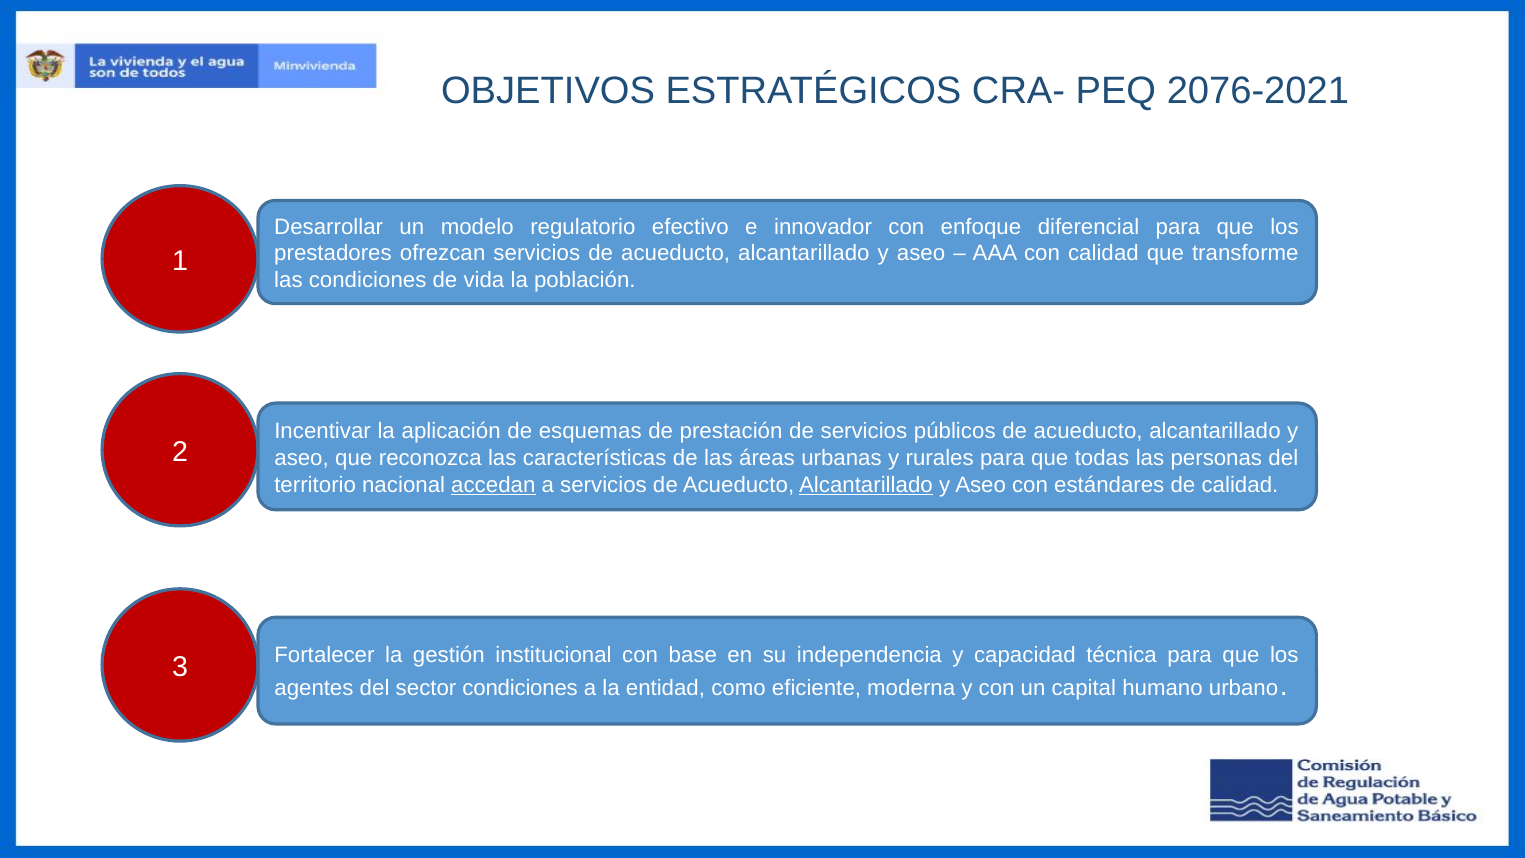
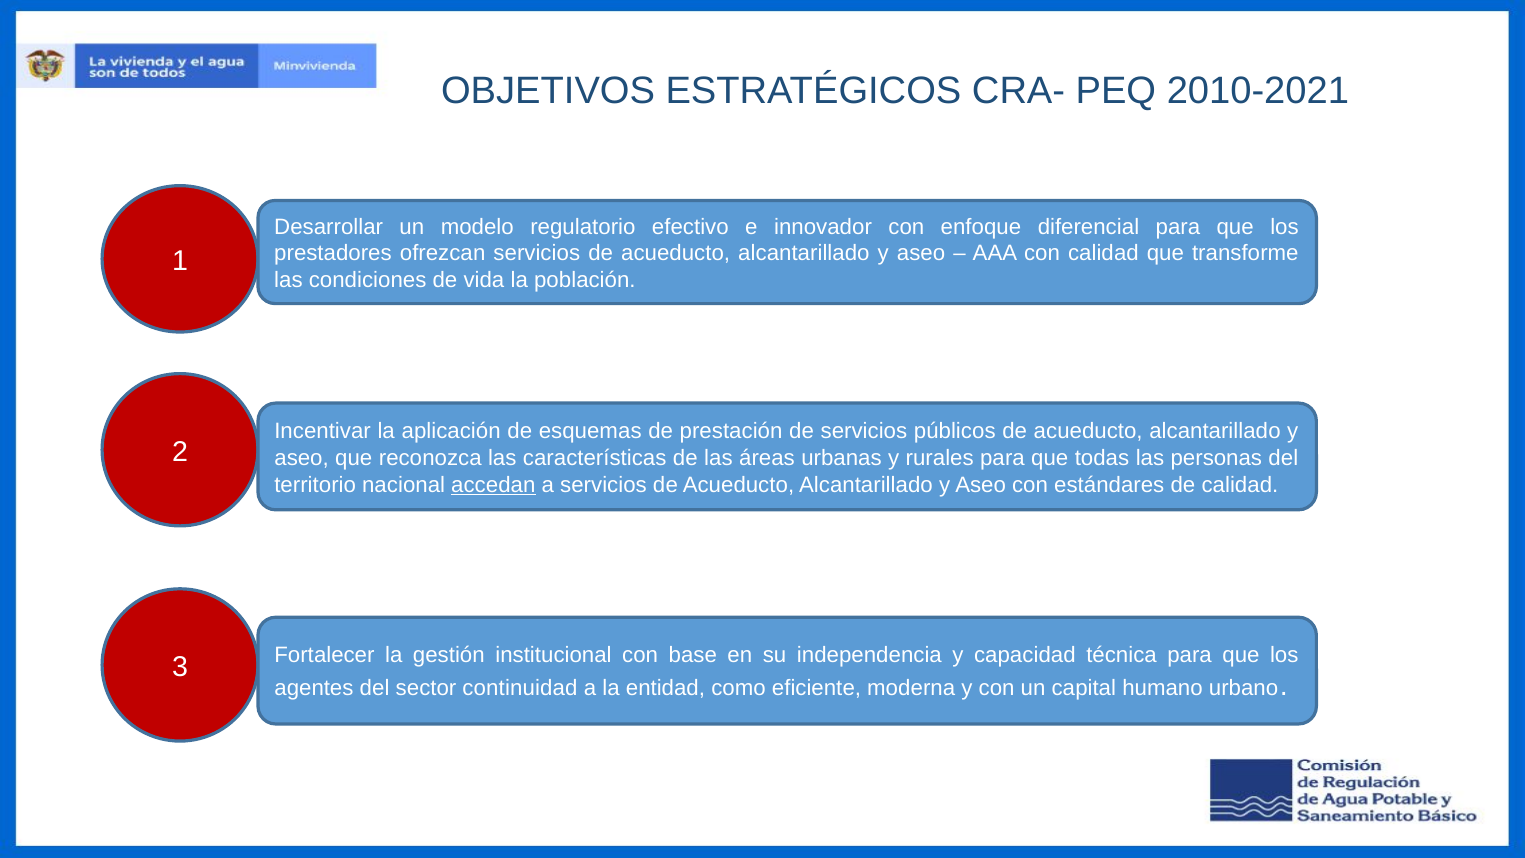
2076-2021: 2076-2021 -> 2010-2021 (1258, 91)
Alcantarillado underline: present -> none (866, 485)
sector condiciones: condiciones -> continuidad (520, 688)
